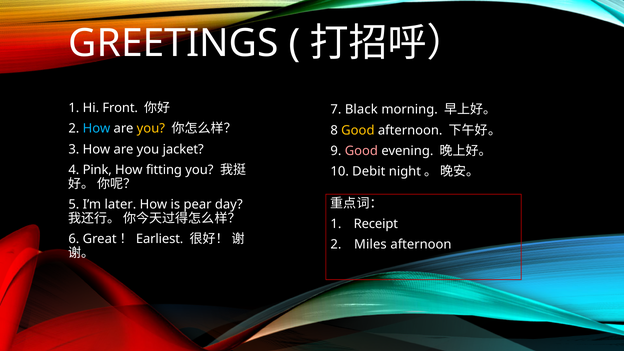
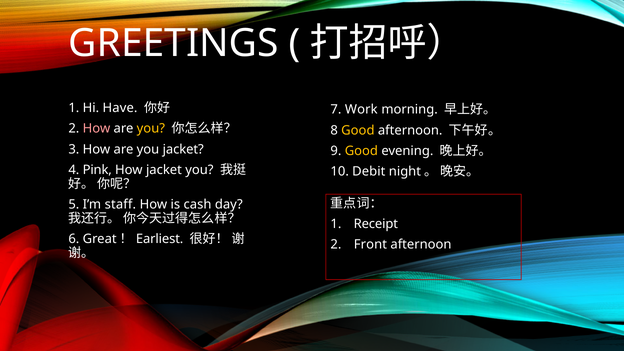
Front: Front -> Have (120, 108)
Black: Black -> Work (361, 110)
How colour: light blue -> pink (96, 129)
Good colour: pink -> yellow (361, 151)
How fitting: fitting -> jacket (164, 170)
later: later -> staff (120, 204)
pear: pear -> cash (198, 204)
Miles: Miles -> Front (370, 245)
